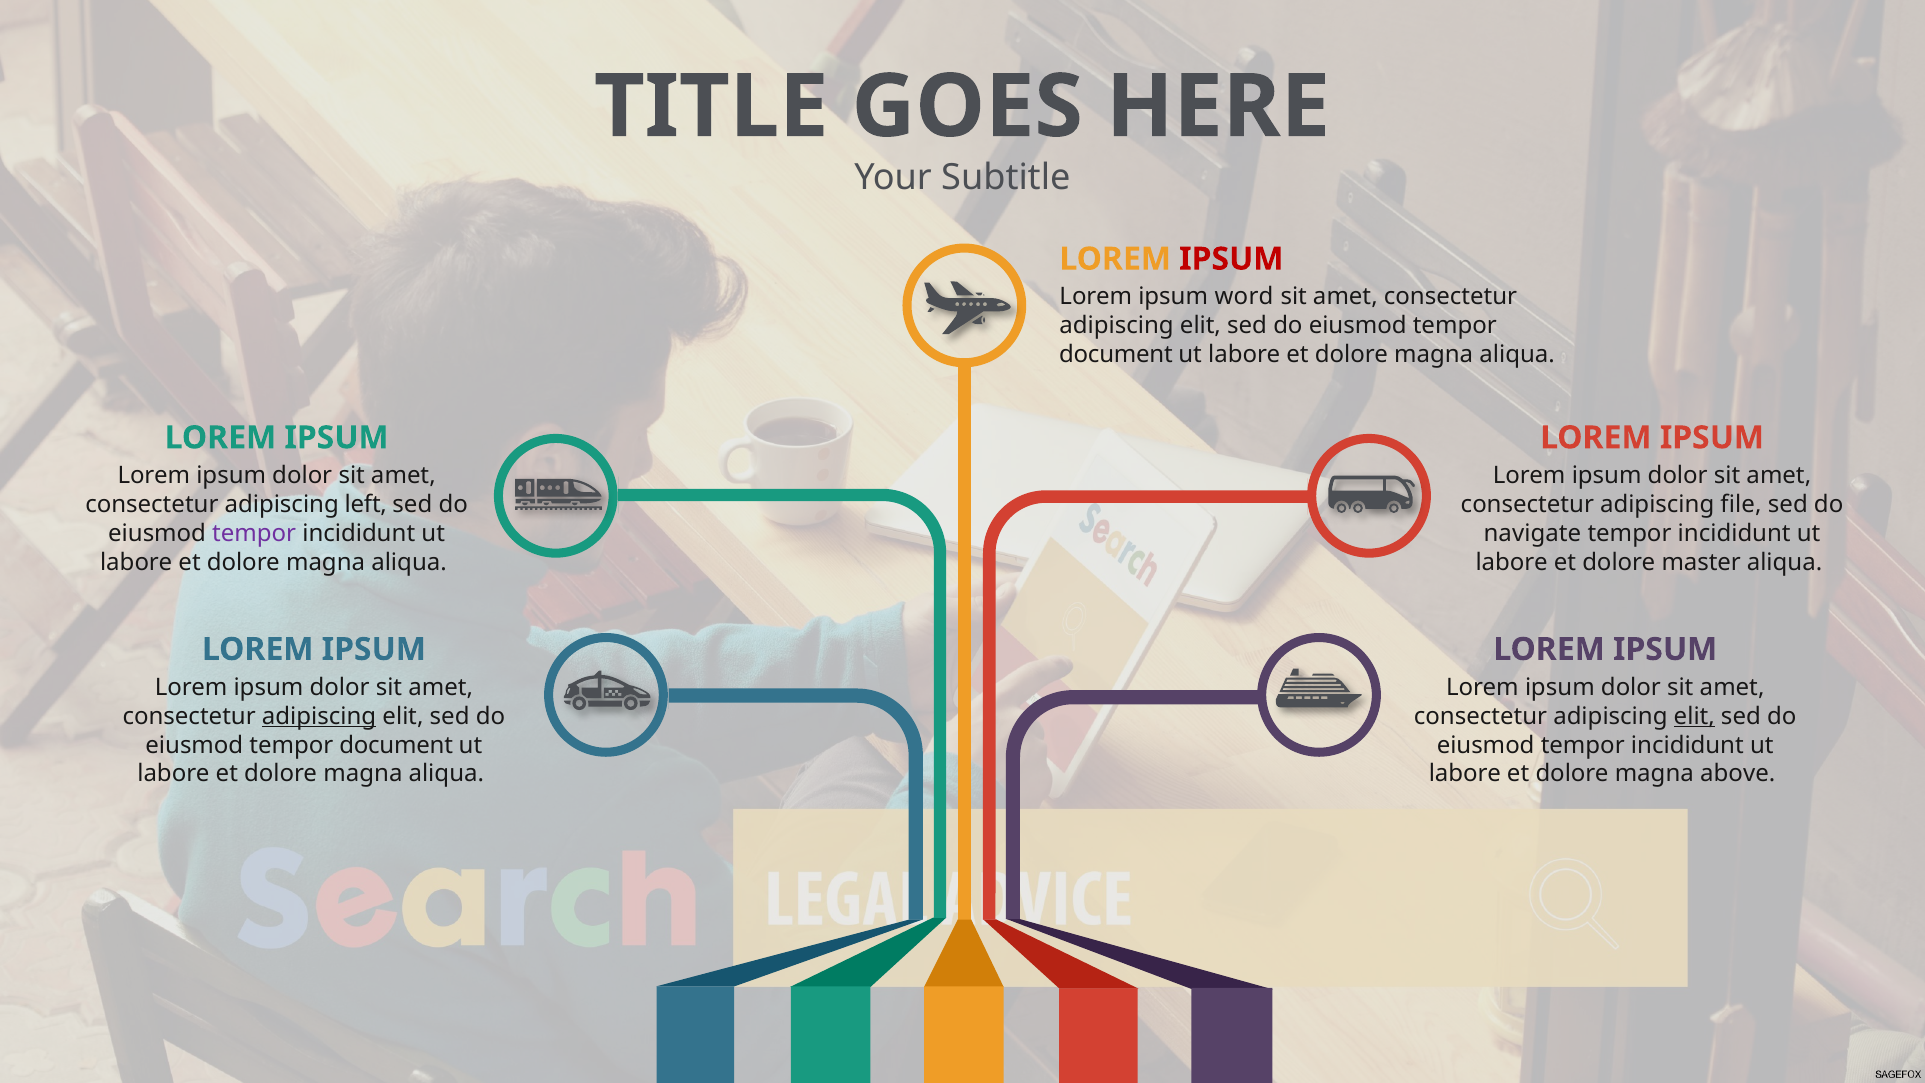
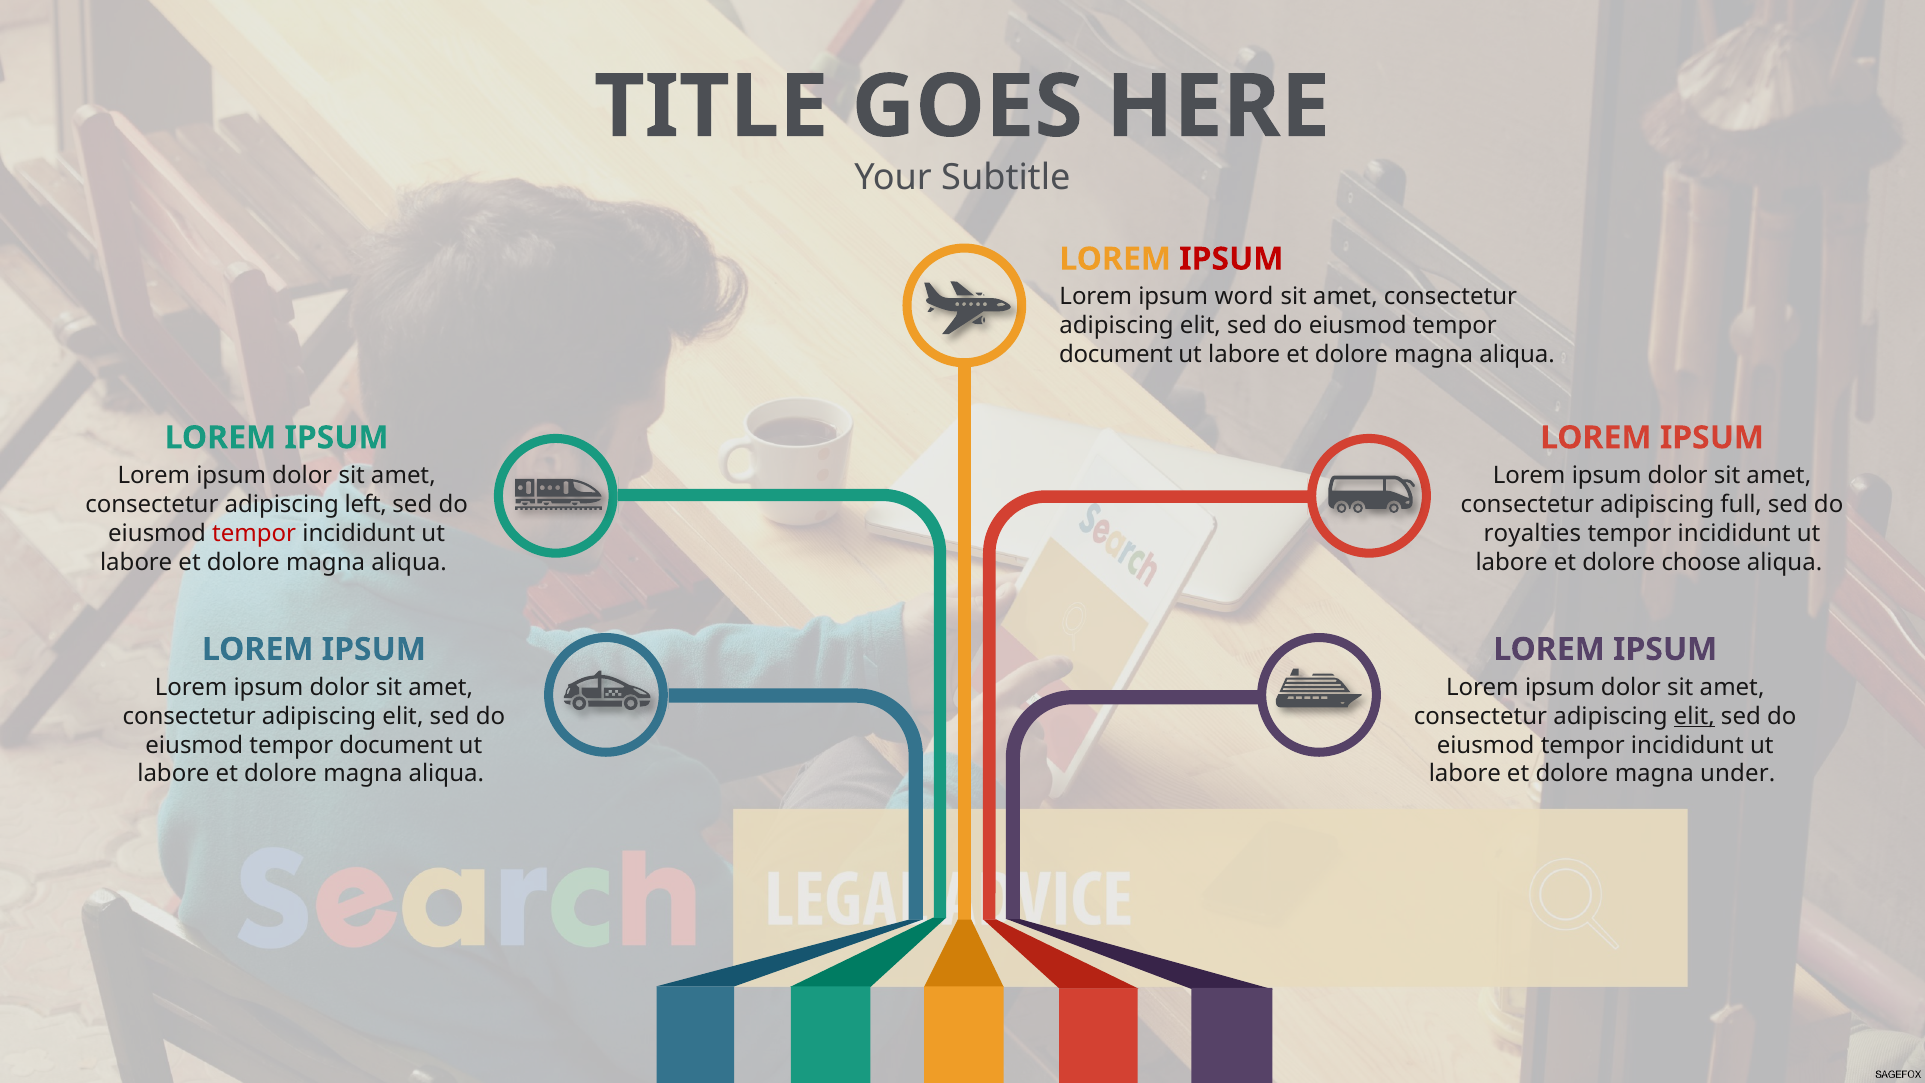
file: file -> full (1741, 504)
tempor colour: purple -> red (254, 533)
navigate: navigate -> royalties (1532, 533)
master: master -> choose (1701, 562)
adipiscing underline: present -> none (319, 716)
above: above -> under (1738, 774)
